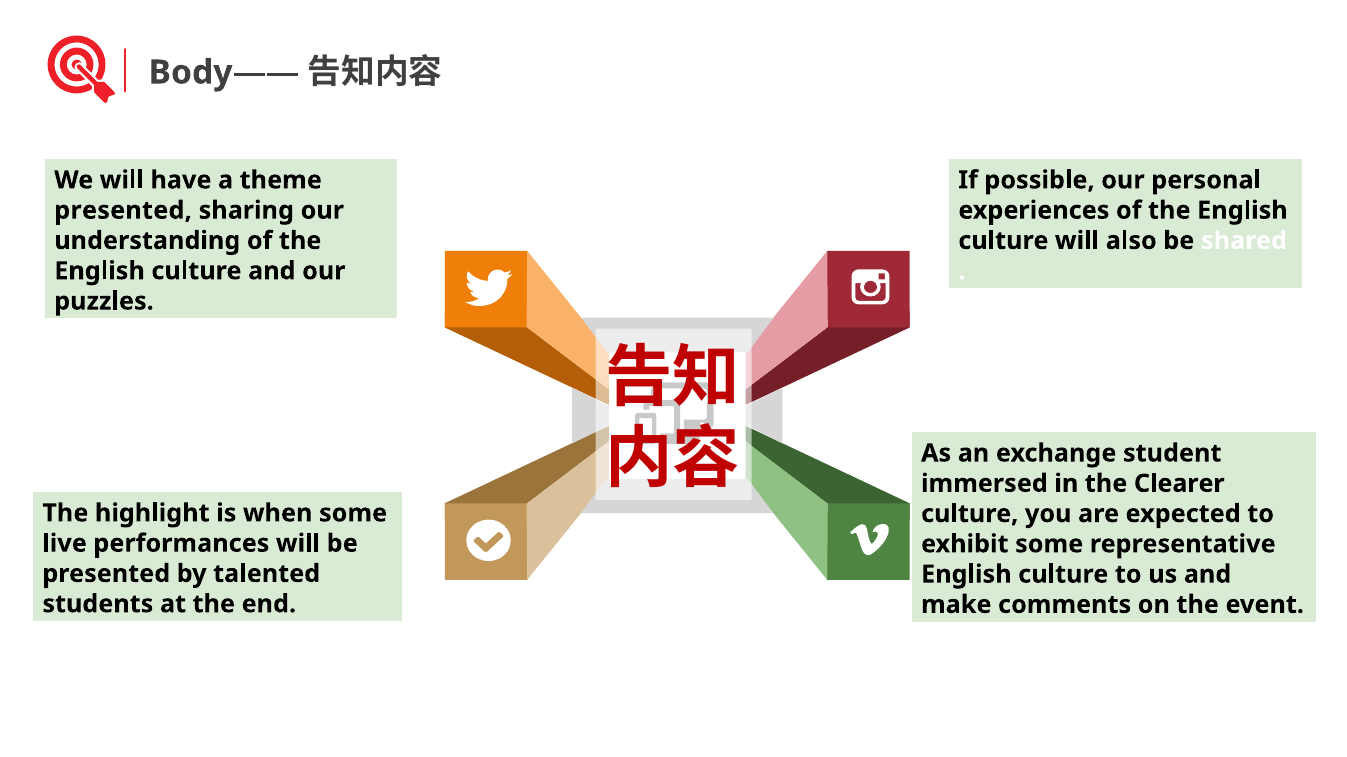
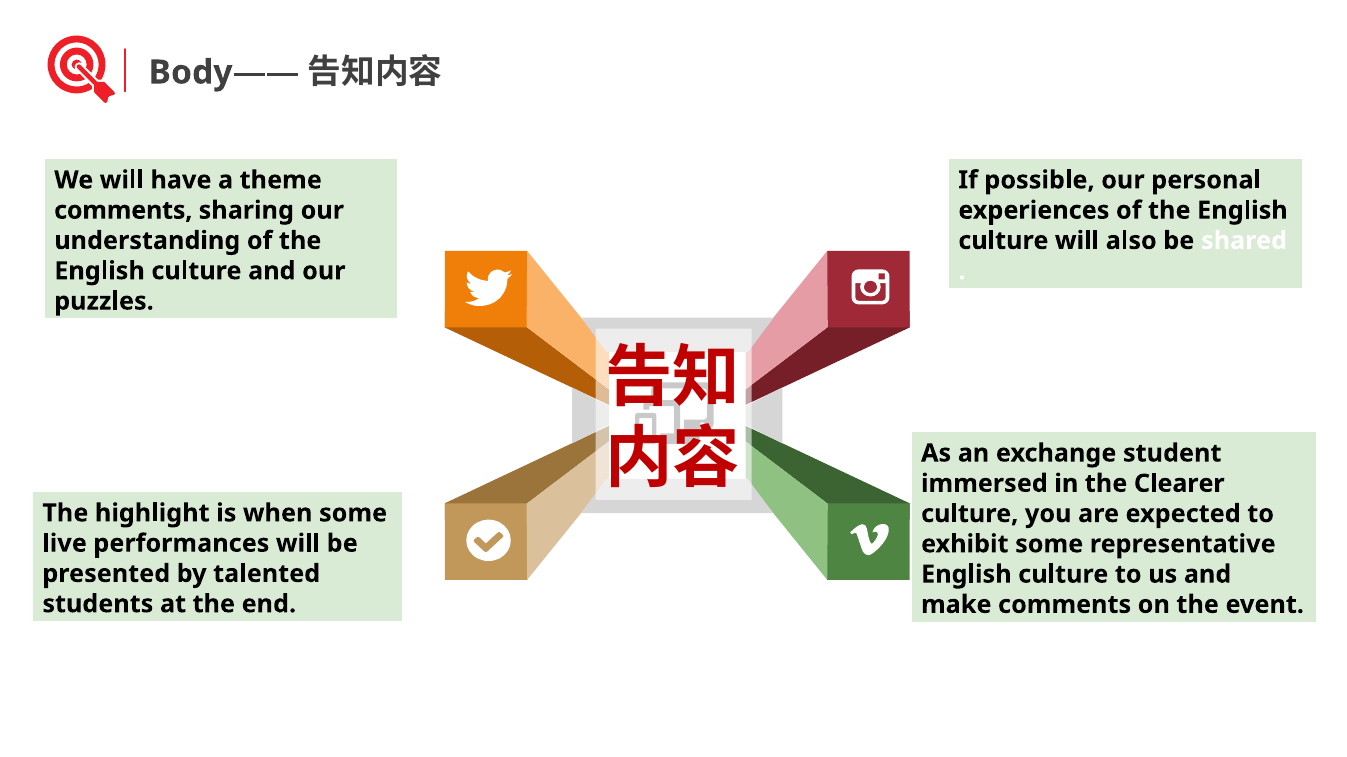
presented: presented -> comments (123, 211)
